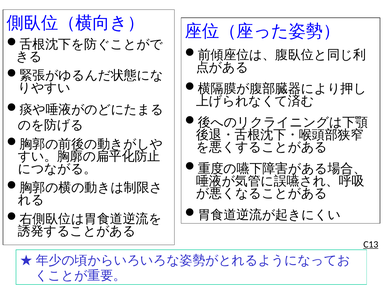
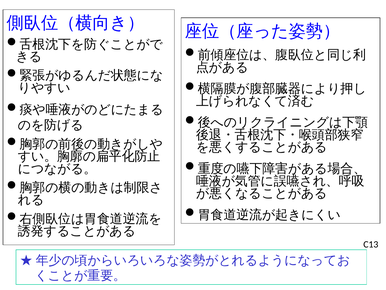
C13 underline: present -> none (371, 244)
